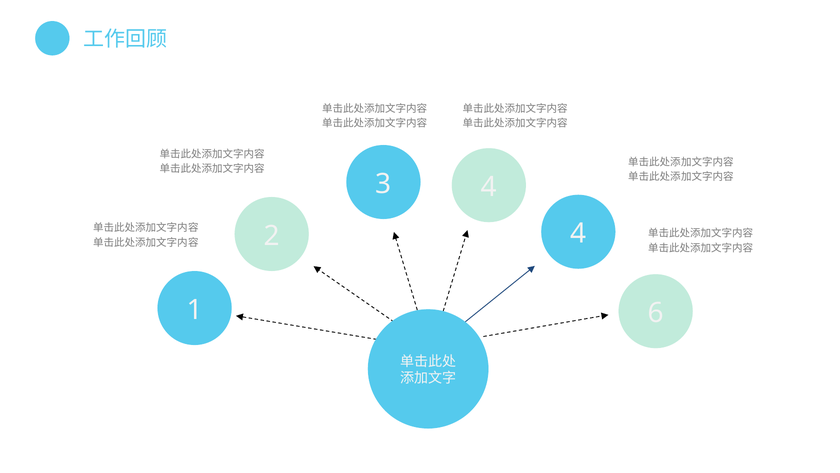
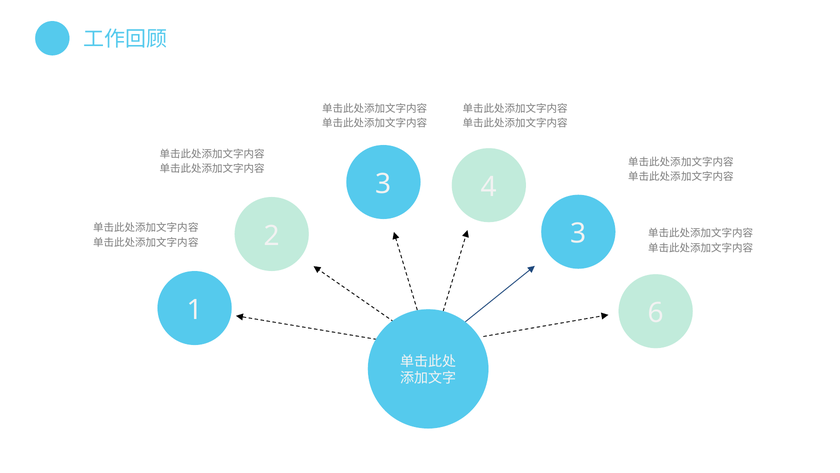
2 4: 4 -> 3 (578, 234)
